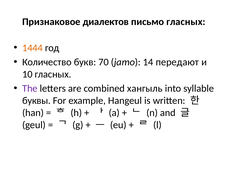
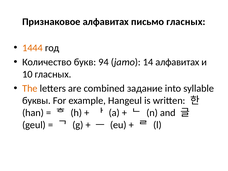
Признаковое диалектов: диалектов -> алфавитах (106, 22)
70: 70 -> 94 (104, 62)
14 передают: передают -> алфавитах (177, 62)
The colour: purple -> orange (30, 88)
хангыль: хангыль -> задание (145, 88)
